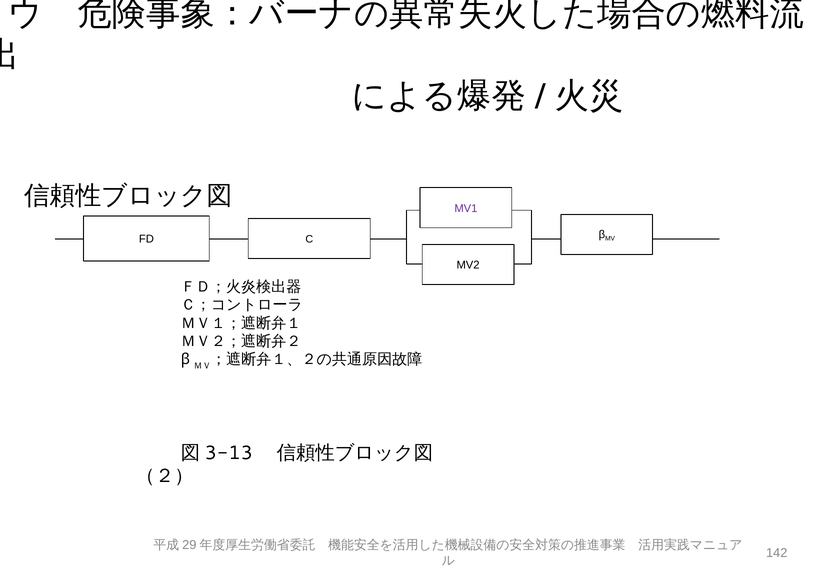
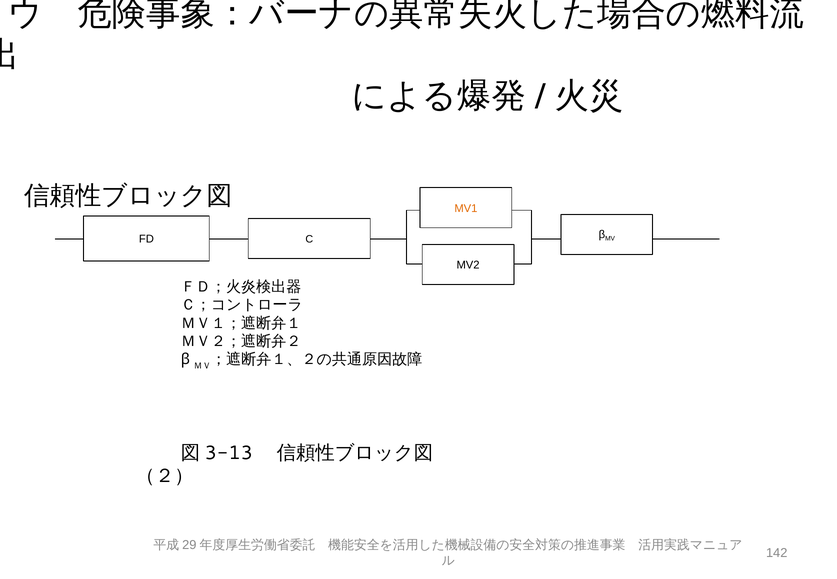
MV1 colour: purple -> orange (466, 209)
